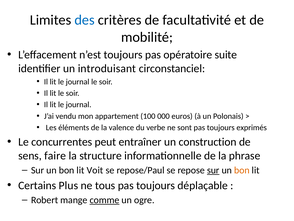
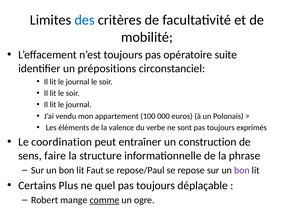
introduisant: introduisant -> prépositions (107, 68)
concurrentes: concurrentes -> coordination (62, 142)
Voit: Voit -> Faut (95, 170)
sur underline: present -> none (213, 170)
bon colour: orange -> purple (242, 170)
tous: tous -> quel (105, 185)
